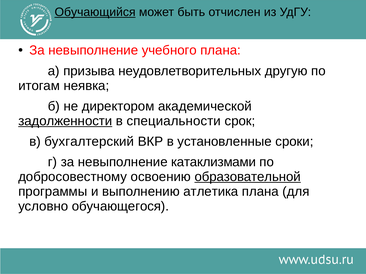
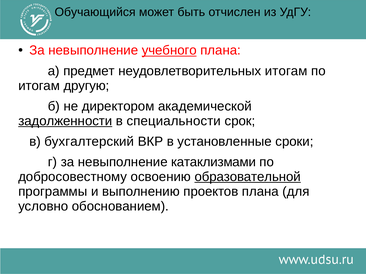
Обучающийся underline: present -> none (95, 12)
учебного underline: none -> present (169, 50)
призыва: призыва -> предмет (89, 71)
неудовлетворительных другую: другую -> итогам (286, 71)
неявка: неявка -> другую (86, 86)
атлетика: атлетика -> проектов (211, 192)
обучающегося: обучающегося -> обоснованием (120, 207)
